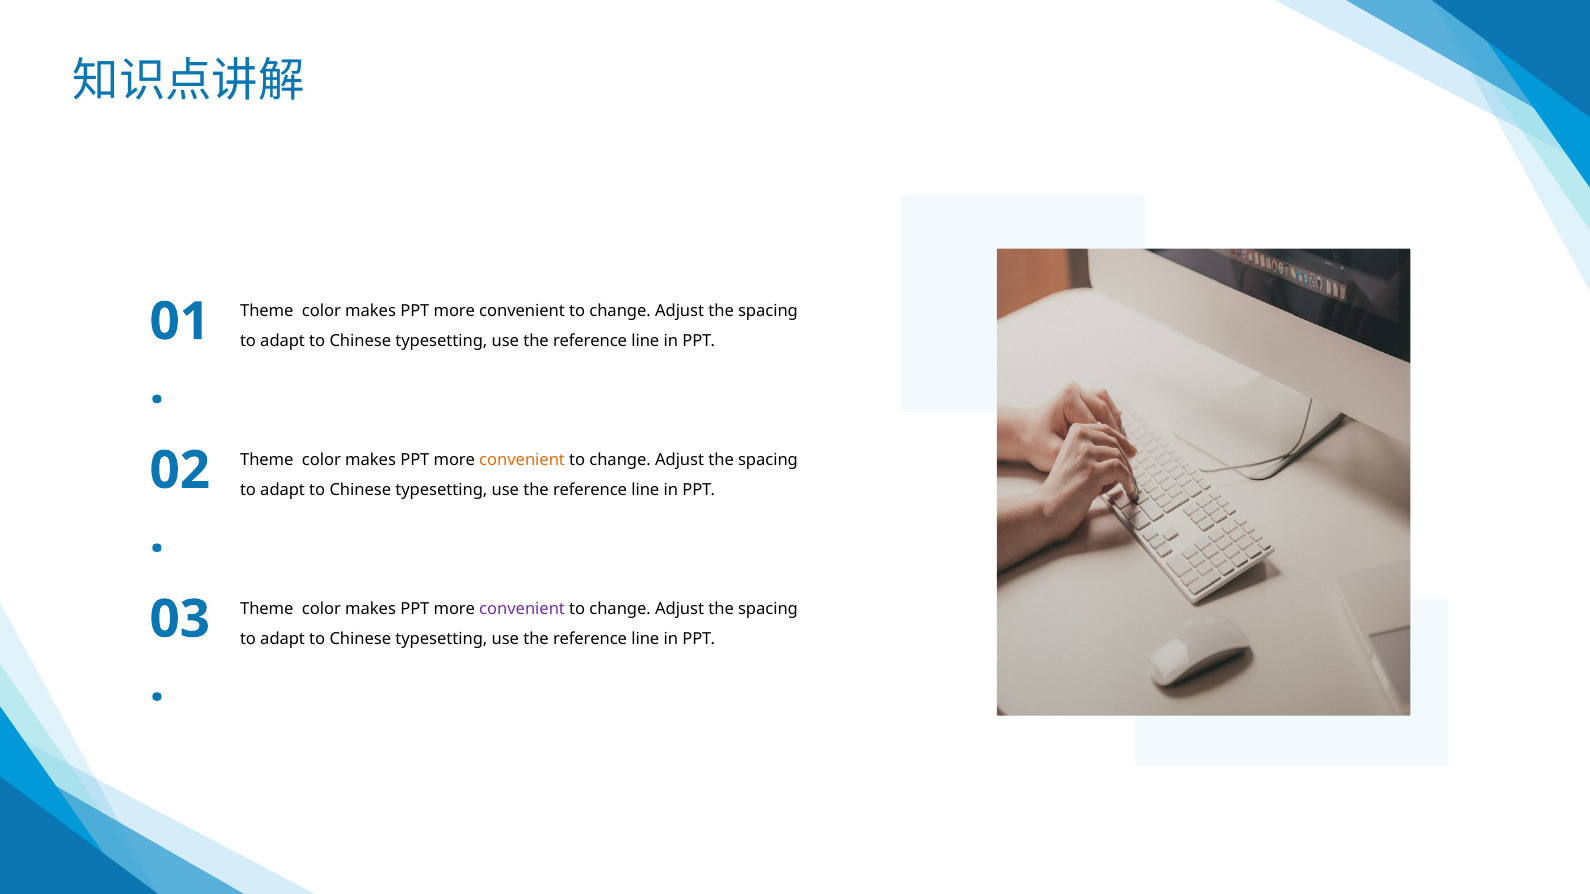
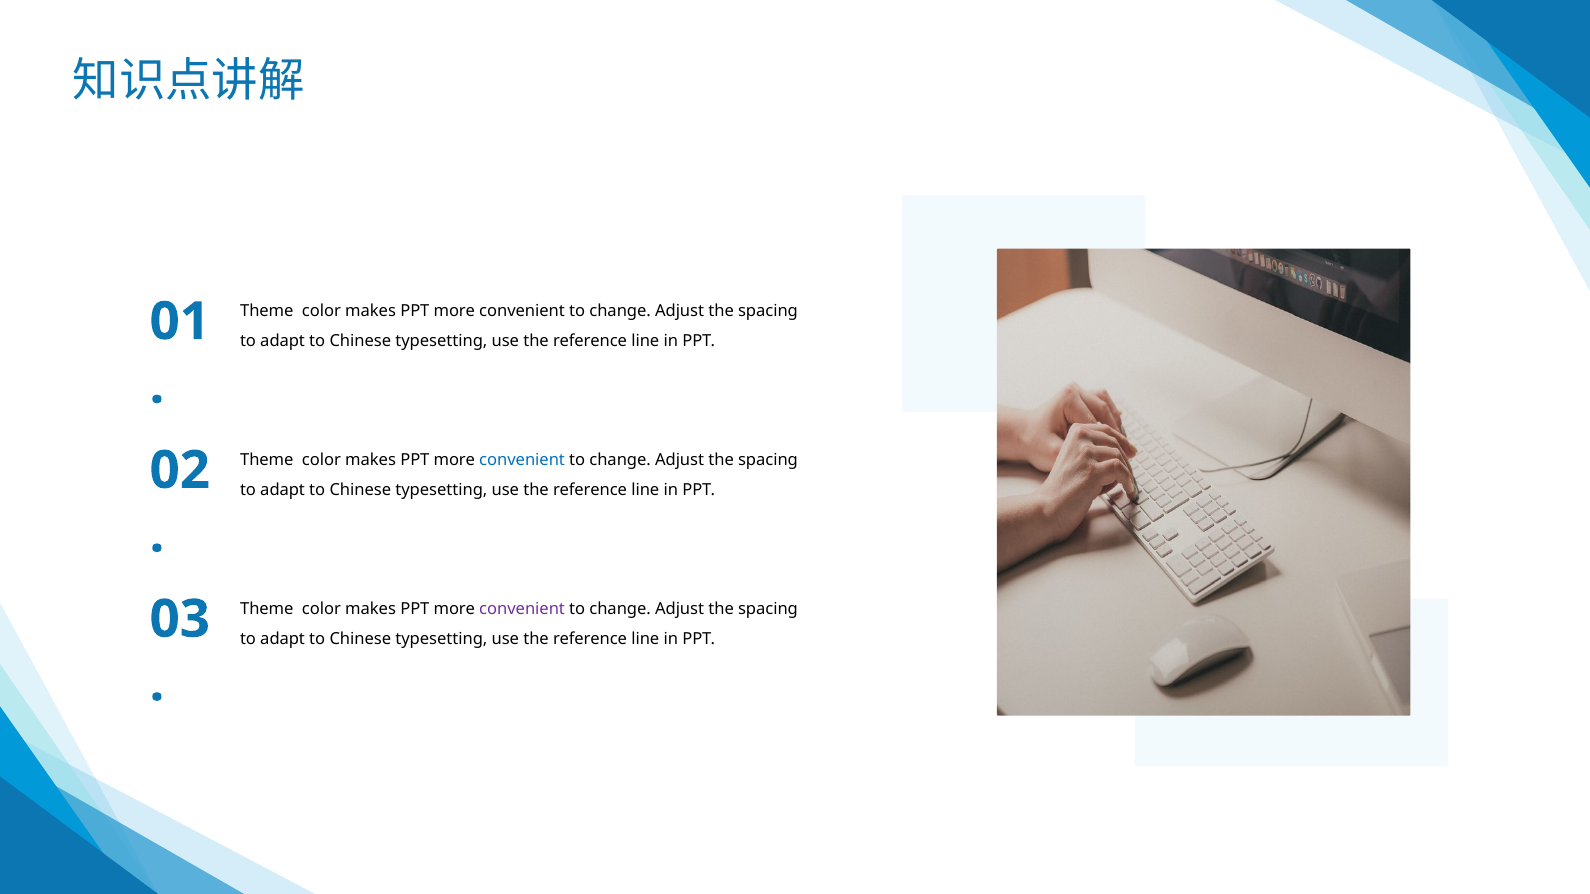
convenient colour: orange -> blue (522, 460)
